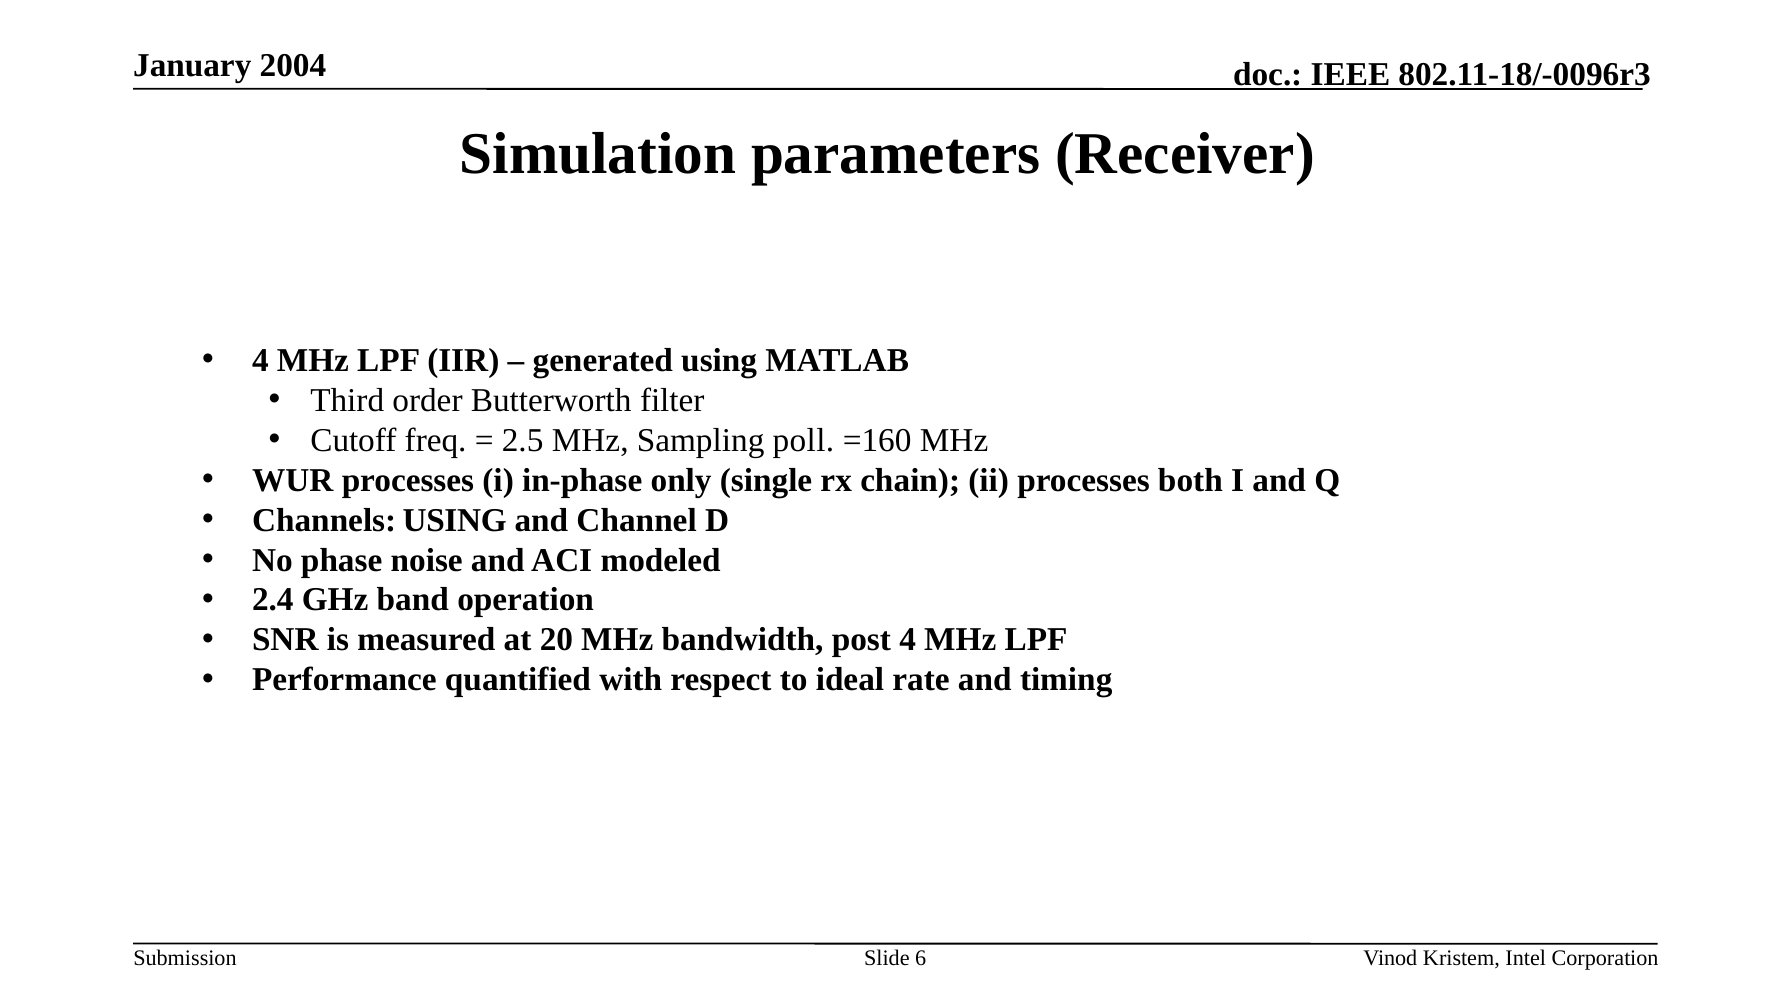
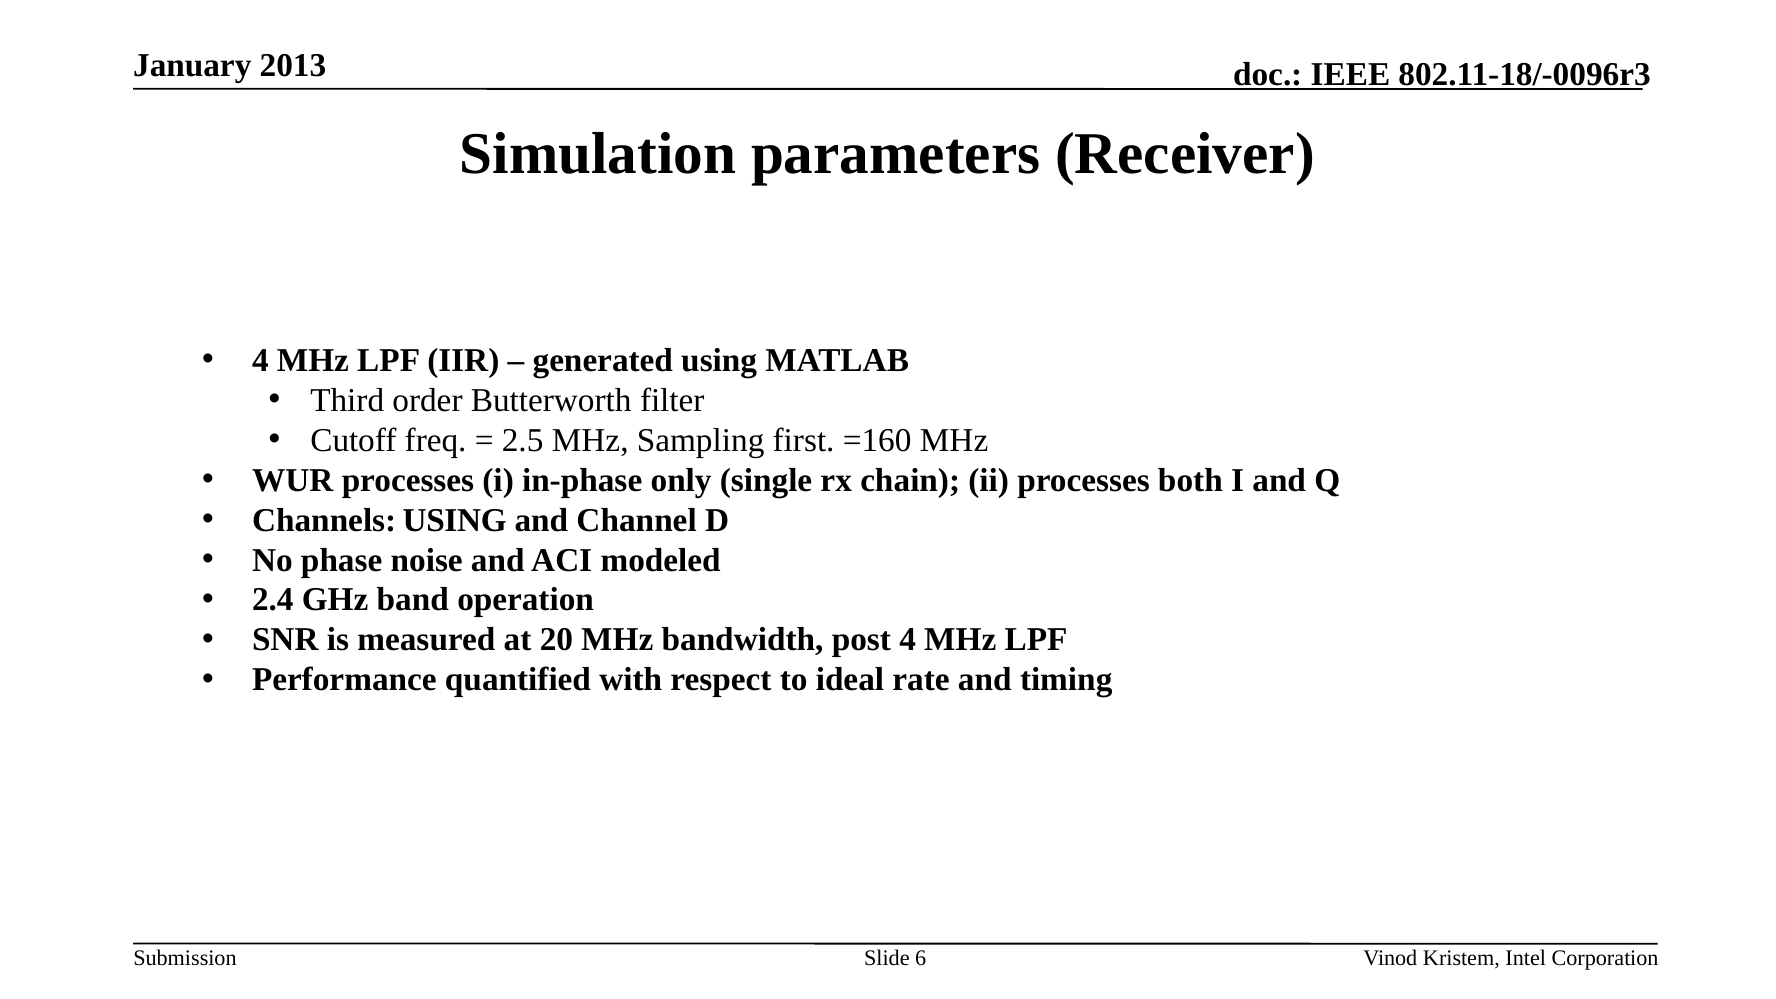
2004: 2004 -> 2013 (293, 65)
poll: poll -> first (804, 440)
